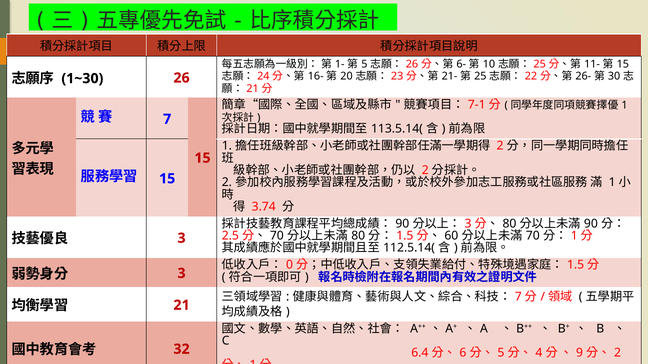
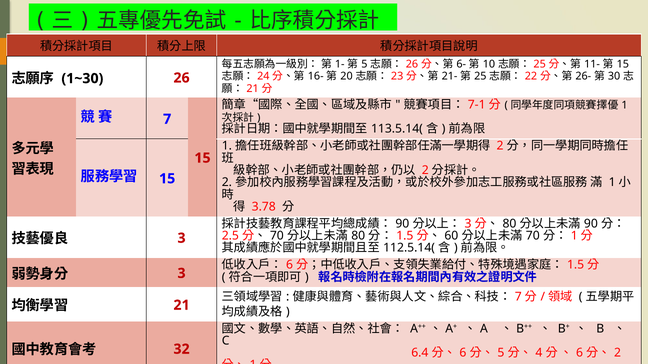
3.74: 3.74 -> 3.78 (264, 207)
0: 0 -> 6 (290, 265)
9: 9 -> 6 (580, 353)
